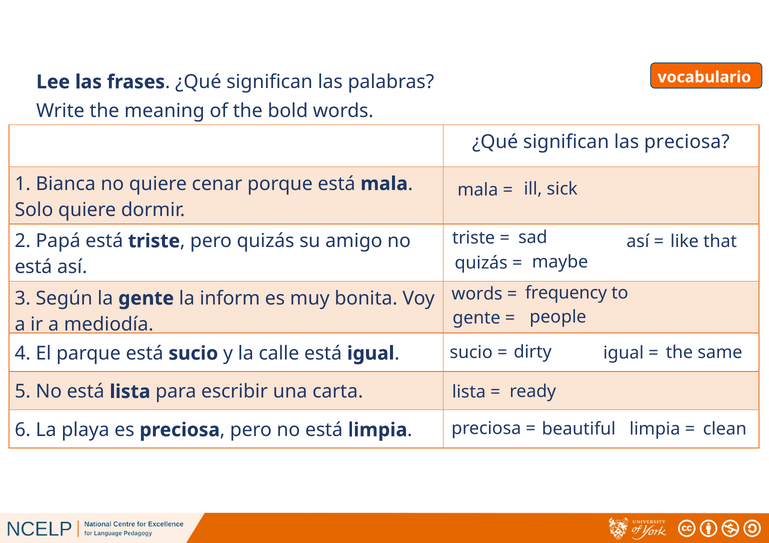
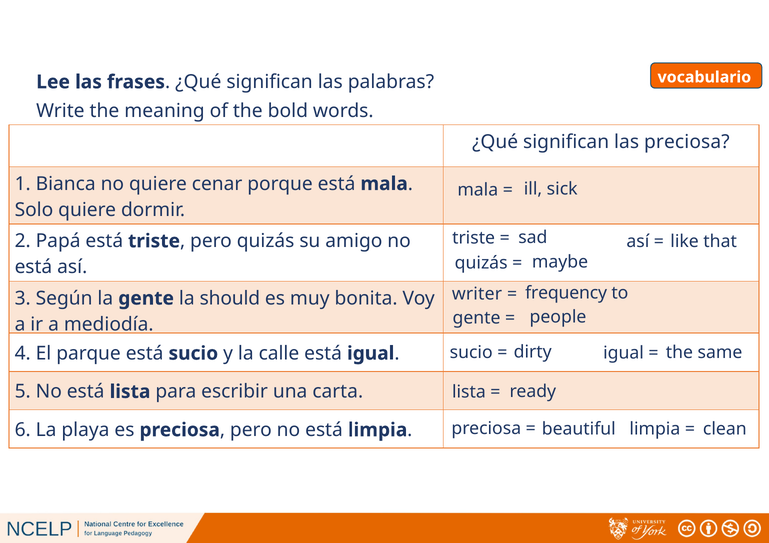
words: words -> writer (477, 294)
inform: inform -> should (230, 299)
